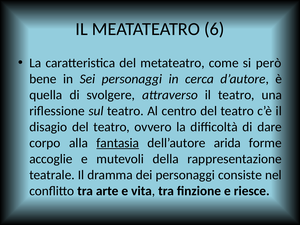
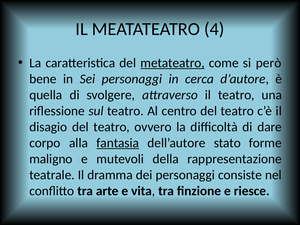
6: 6 -> 4 (214, 29)
metateatro underline: none -> present (173, 63)
arida: arida -> stato (227, 143)
accoglie: accoglie -> maligno (51, 159)
